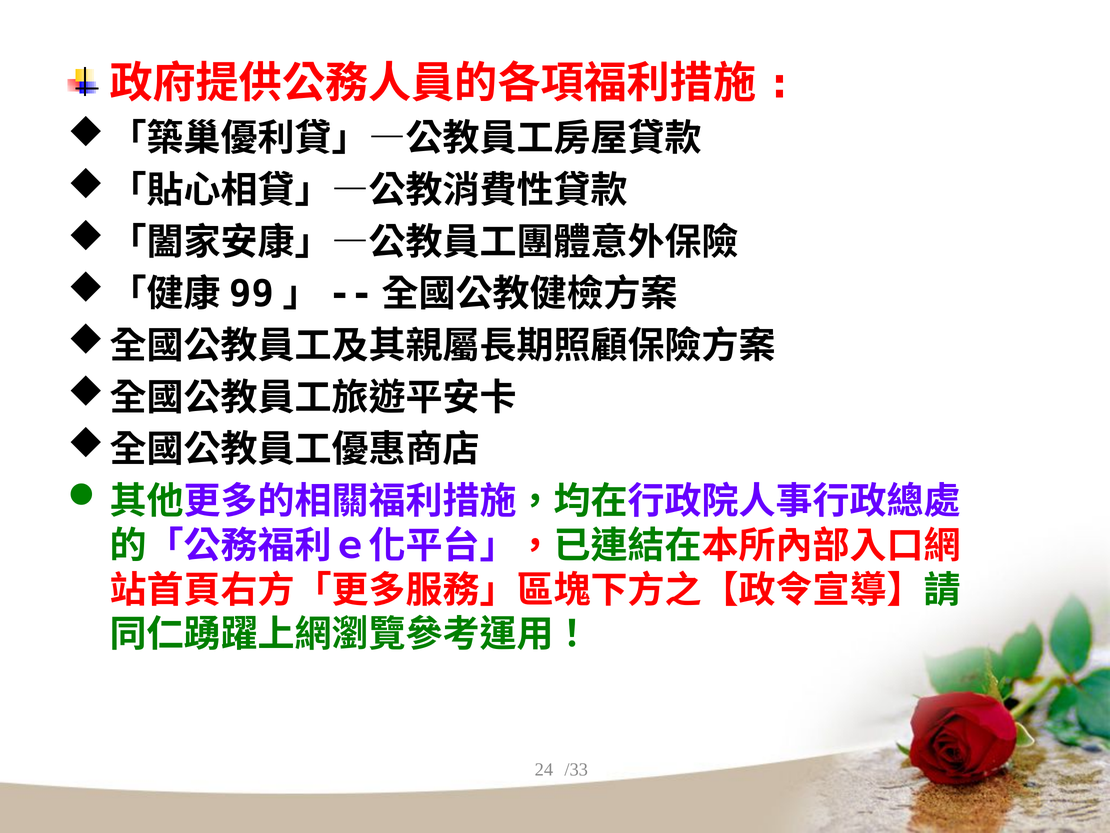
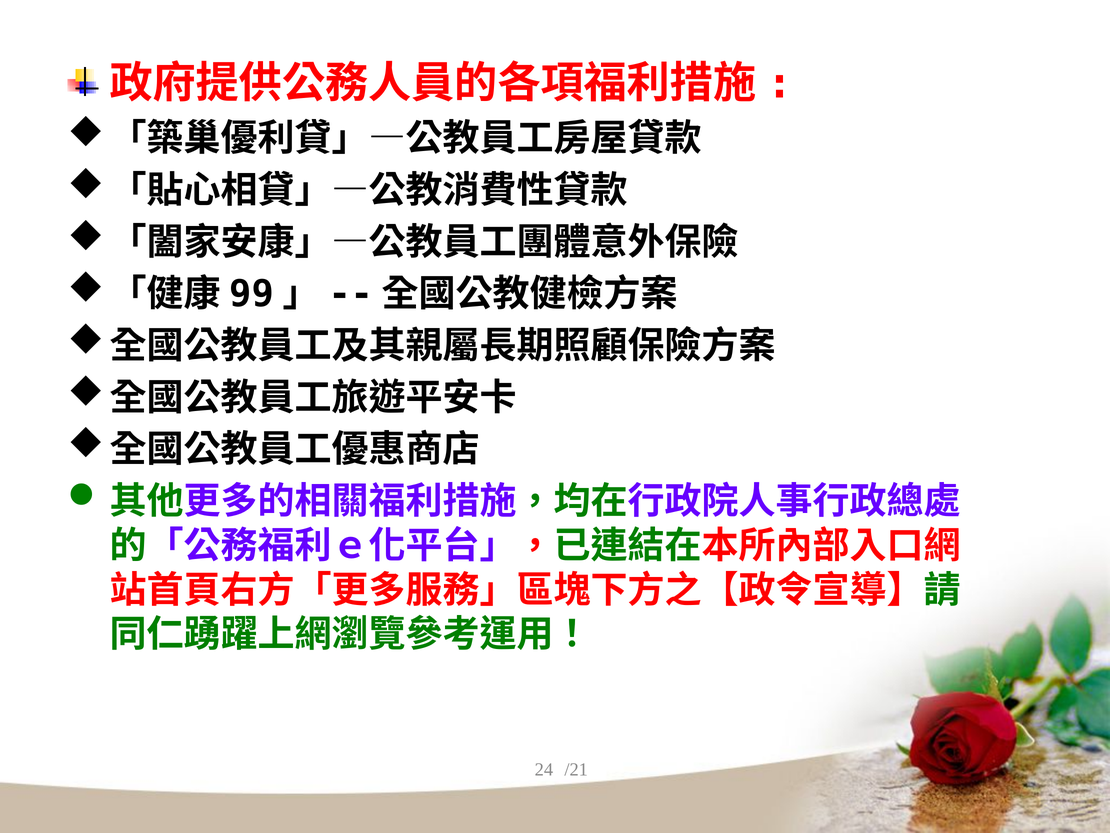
/33: /33 -> /21 (576, 769)
